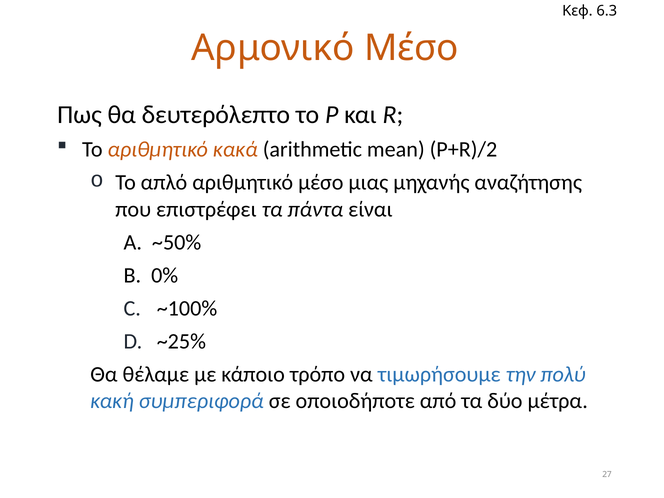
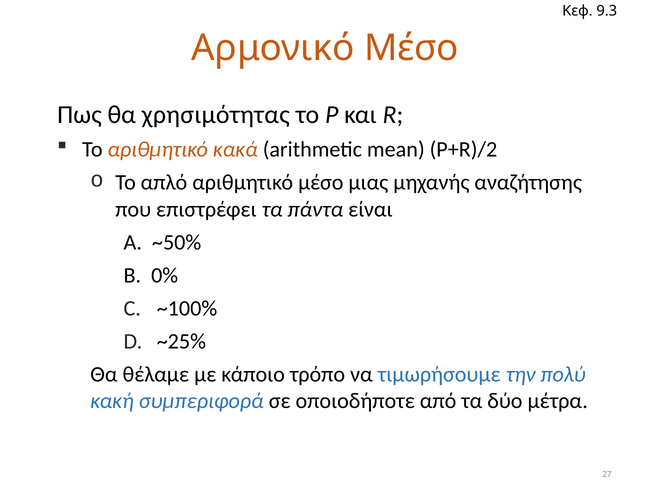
6.3: 6.3 -> 9.3 (607, 11)
δευτερόλεπτο: δευτερόλεπτο -> χρησιμότητας (216, 115)
